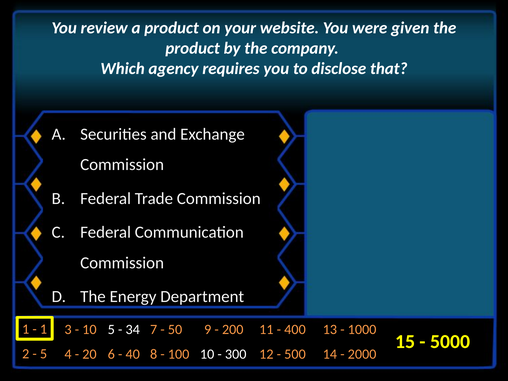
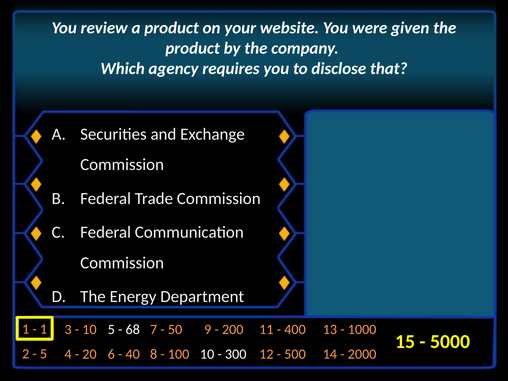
34: 34 -> 68 (133, 329)
